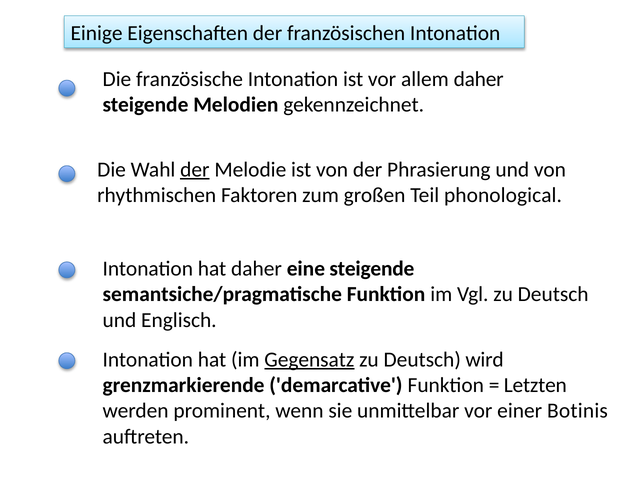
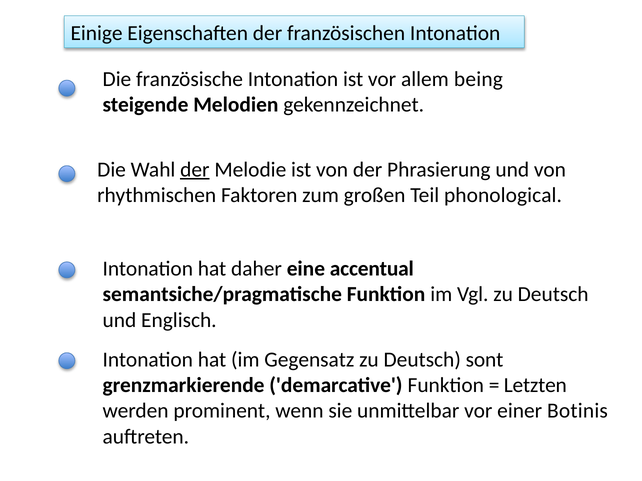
allem daher: daher -> being (478, 79)
eine steigende: steigende -> accentual (372, 269)
Gegensatz underline: present -> none (309, 360)
wird: wird -> sont (484, 360)
